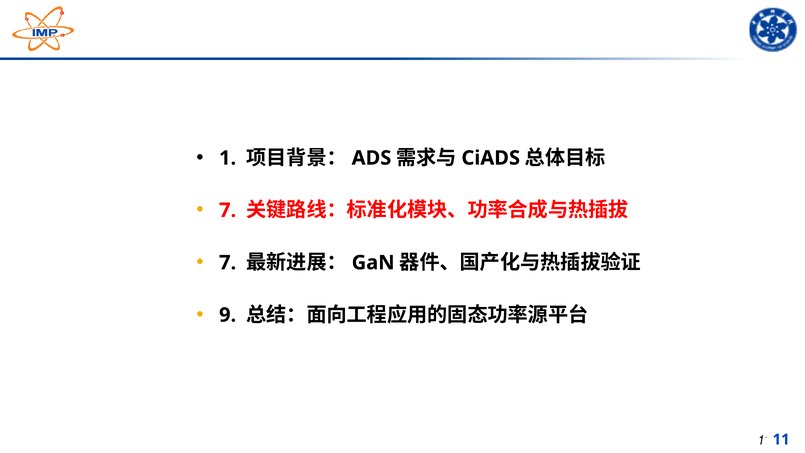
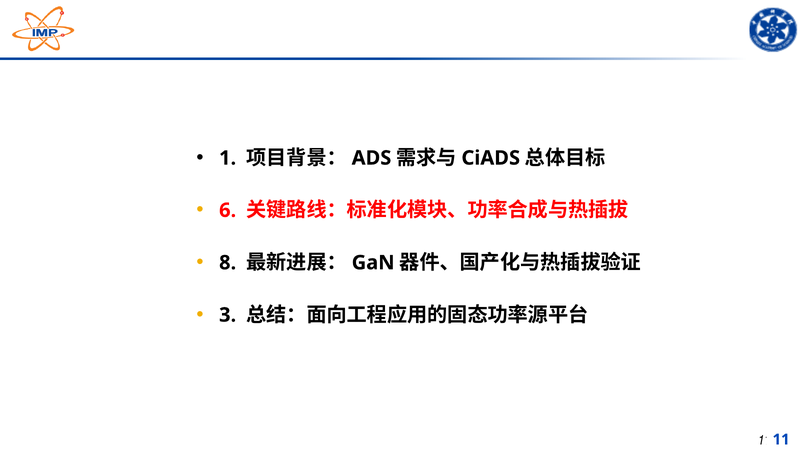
7: 7 -> 6 (228, 210)
7: 7 -> 8 (228, 263)
9: 9 -> 3 (228, 315)
